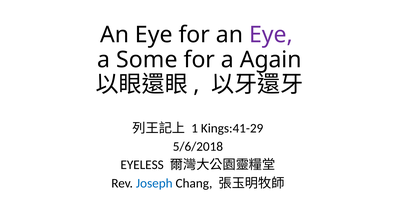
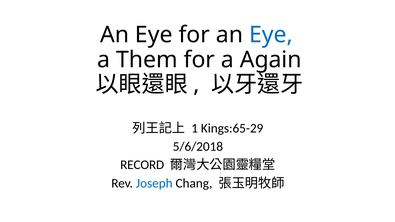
Eye colour: purple -> blue (271, 35)
Some: Some -> Them (147, 60)
Kings:41-29: Kings:41-29 -> Kings:65-29 (232, 128)
EYELESS: EYELESS -> RECORD (142, 165)
